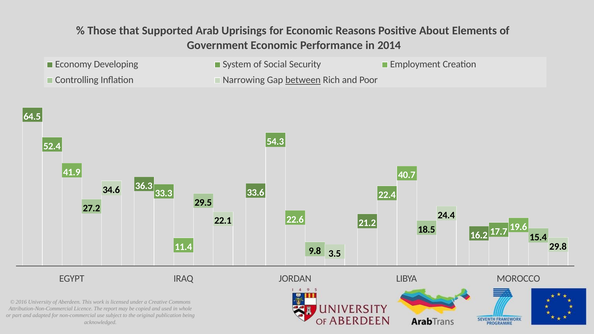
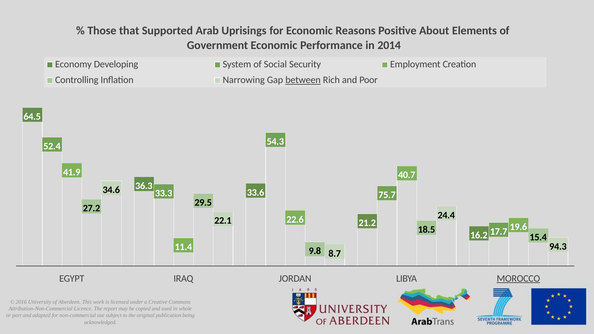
22.4: 22.4 -> 75.7 (387, 195)
29.8: 29.8 -> 94.3 (558, 247)
3.5: 3.5 -> 8.7 (335, 254)
MOROCCO underline: none -> present (518, 279)
